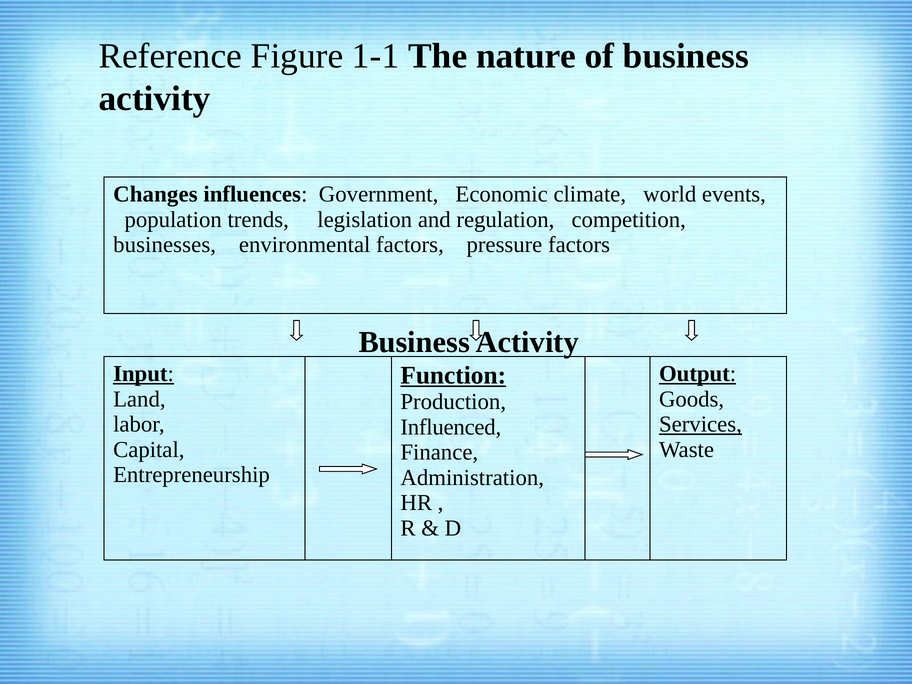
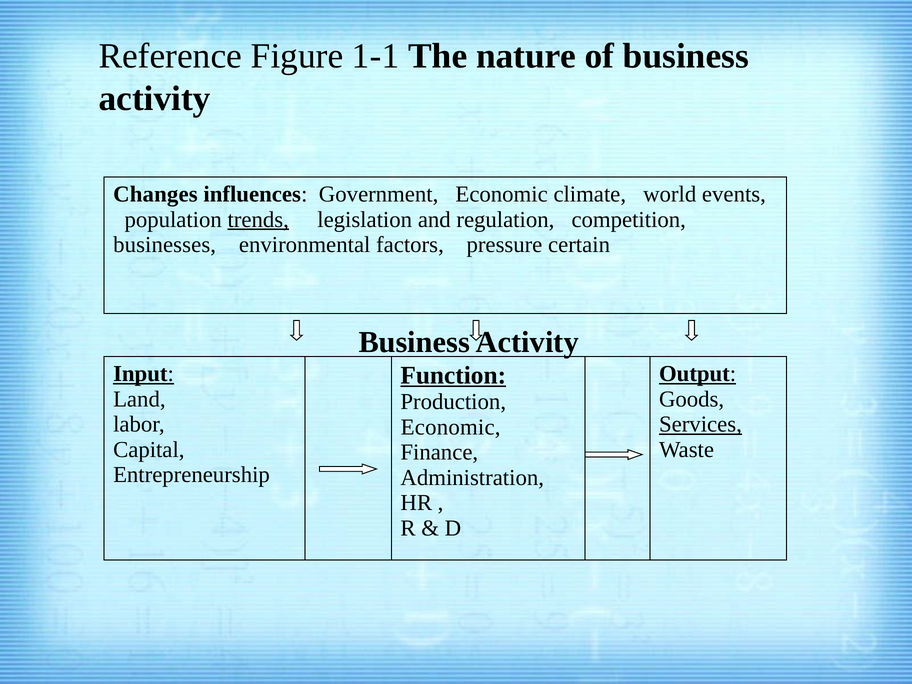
trends underline: none -> present (258, 220)
pressure factors: factors -> certain (579, 245)
Influenced: Influenced -> Economic (451, 427)
